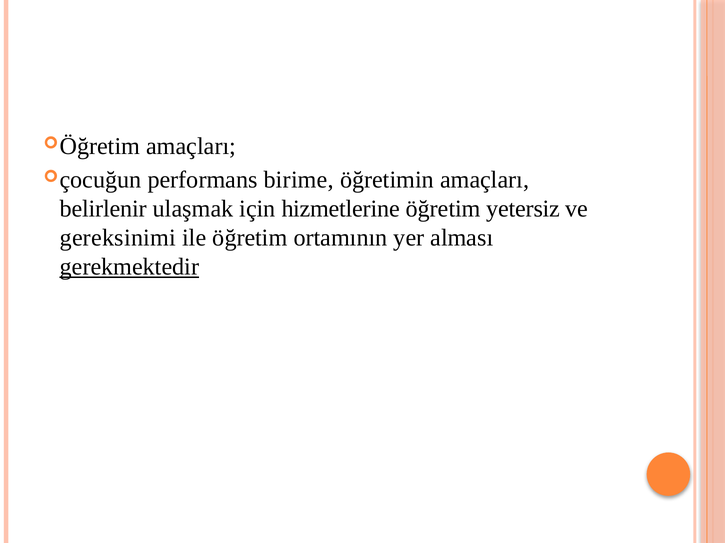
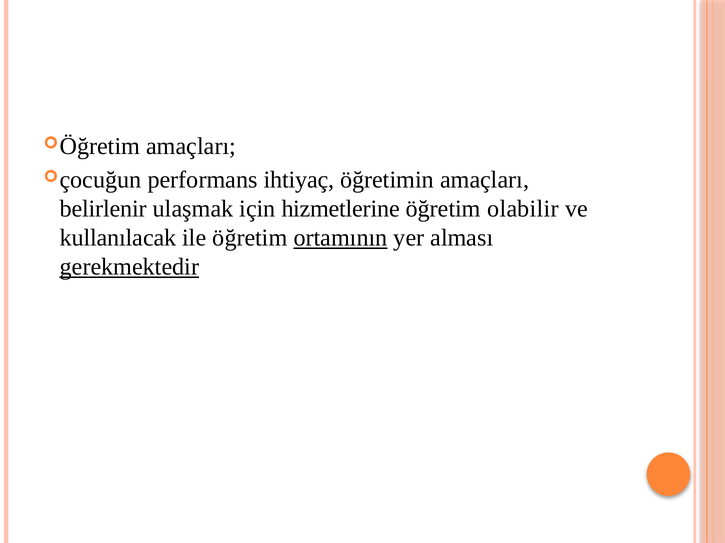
birime: birime -> ihtiyaç (299, 180)
yetersiz: yetersiz -> olabilir (523, 209)
gereksinimi: gereksinimi -> kullanılacak (118, 238)
ortamının underline: none -> present (341, 238)
